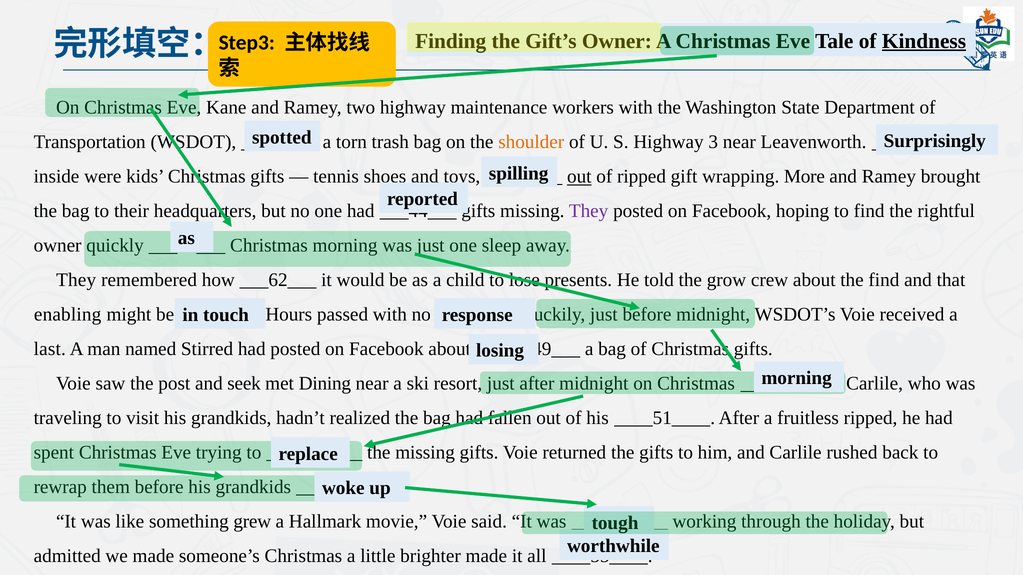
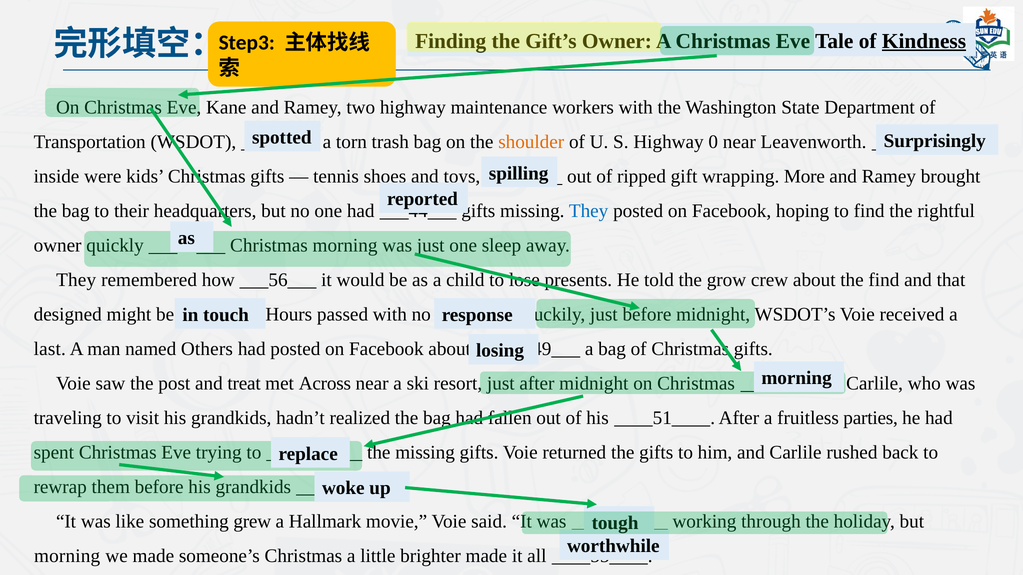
3: 3 -> 0 (713, 142)
out underline: present -> none (579, 177)
They colour: purple -> blue (589, 211)
___62___: ___62___ -> ___56___ (278, 280)
enabling: enabling -> designed (68, 315)
Stirred: Stirred -> Others (207, 349)
seek: seek -> treat (244, 384)
Dining: Dining -> Across (325, 384)
fruitless ripped: ripped -> parties (871, 418)
admitted: admitted -> morning (67, 557)
